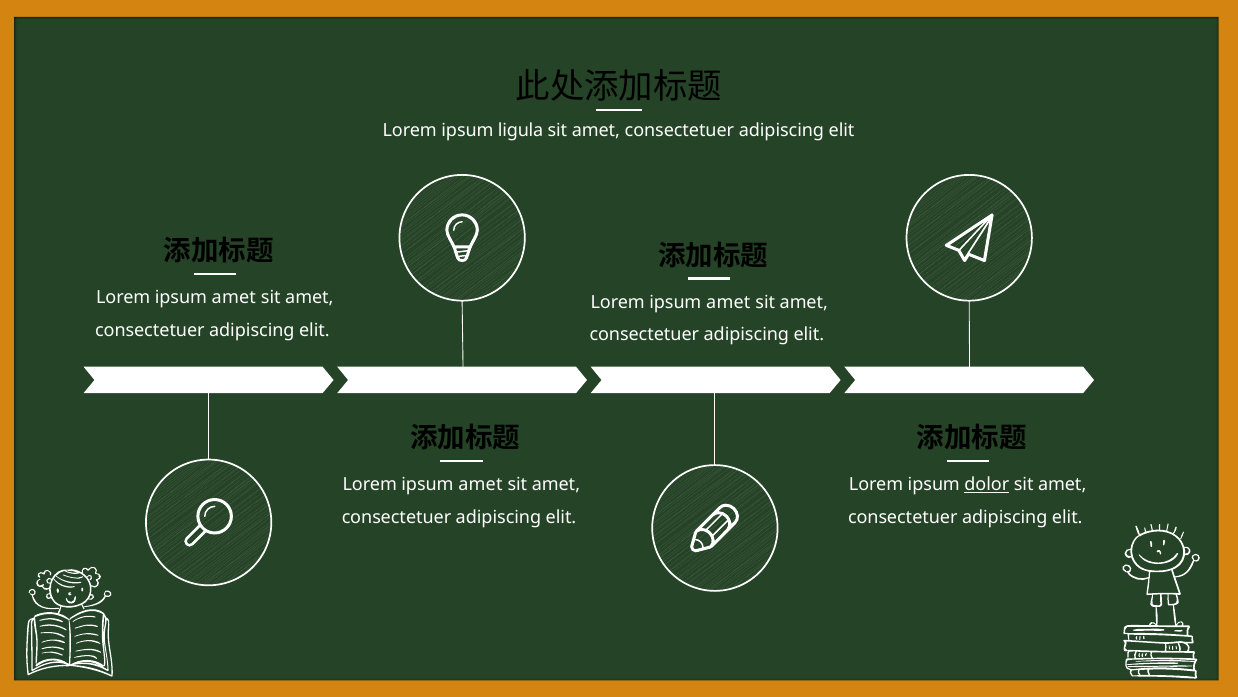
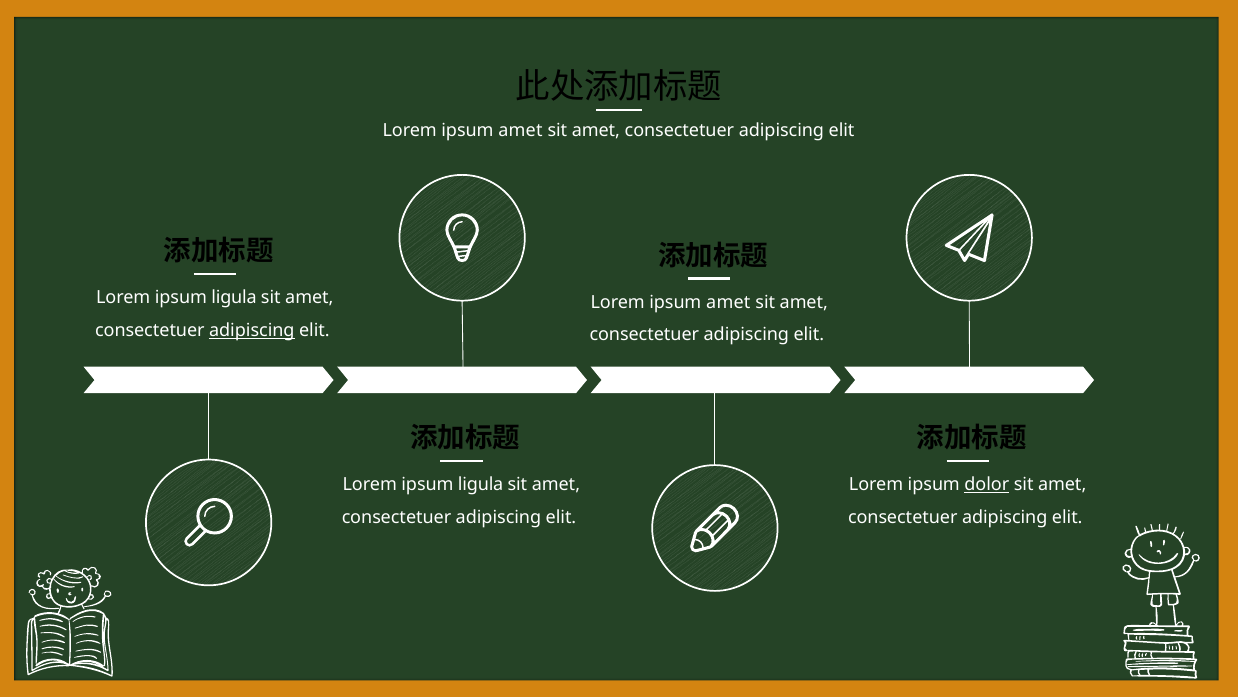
ligula: ligula -> amet (520, 130)
amet: amet -> ligula (234, 298)
adipiscing underline: none -> present (252, 330)
amet: amet -> ligula (481, 484)
